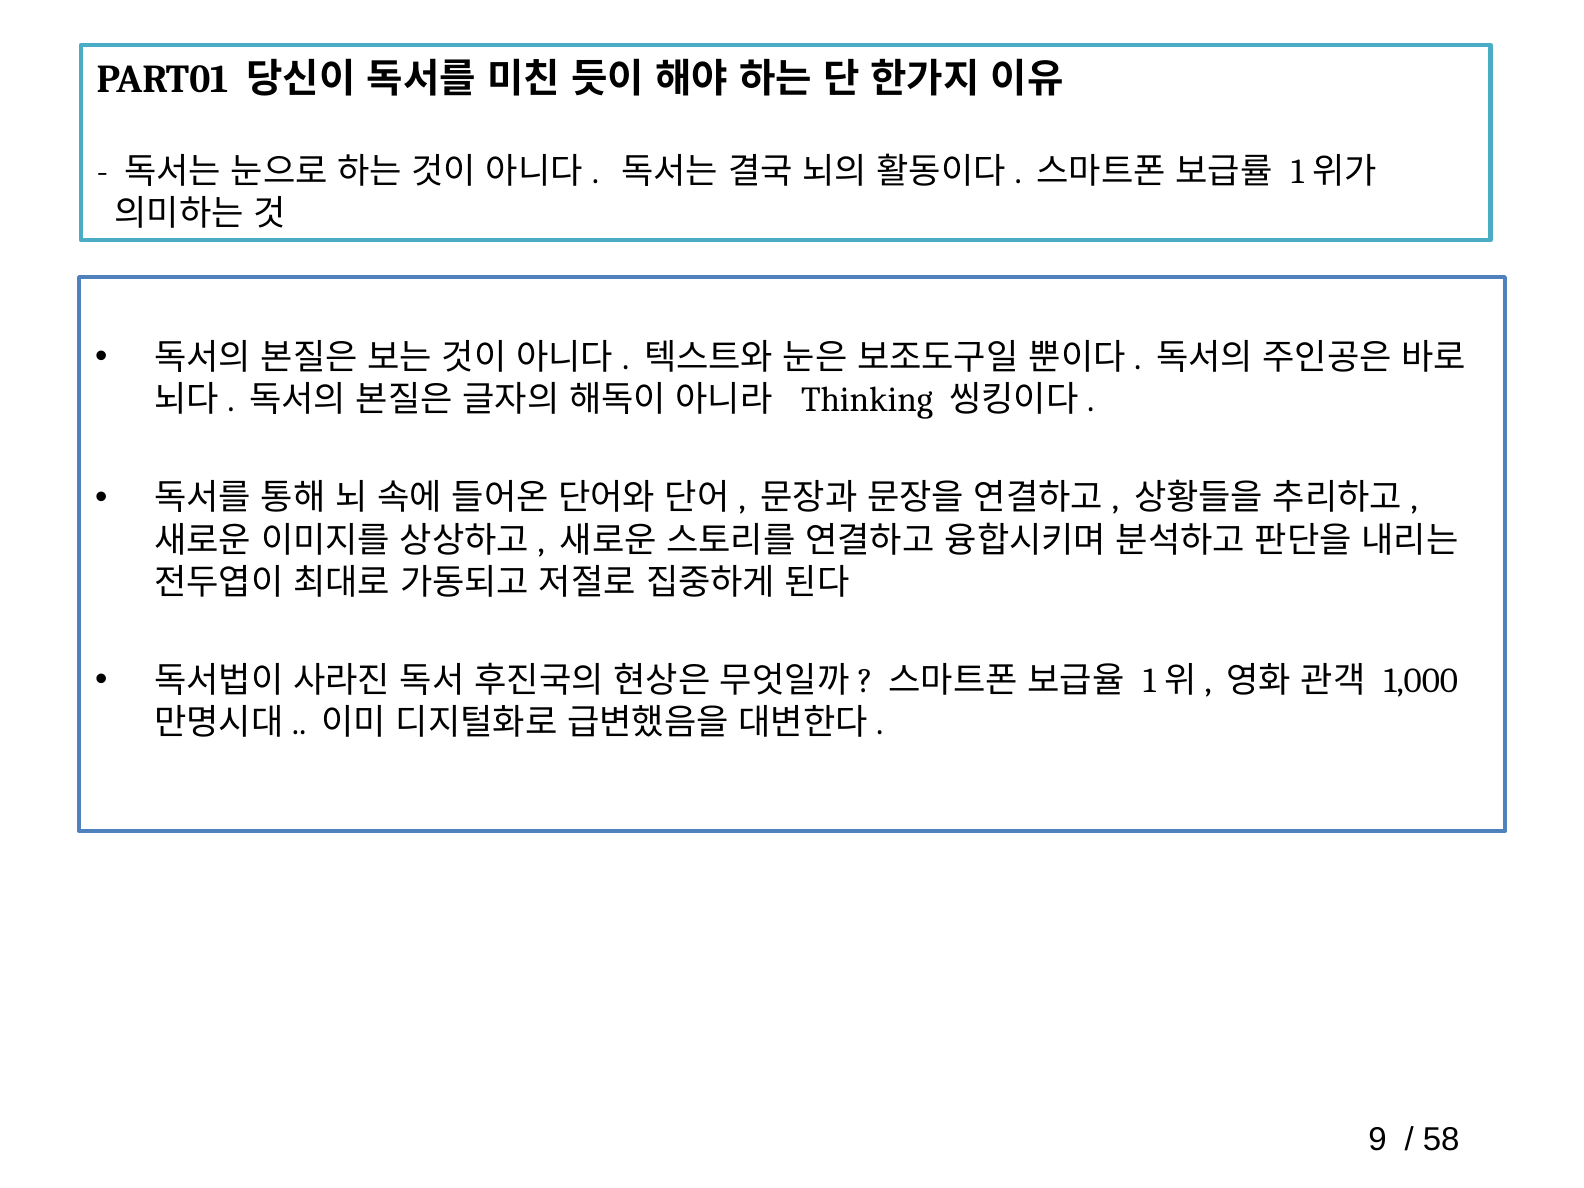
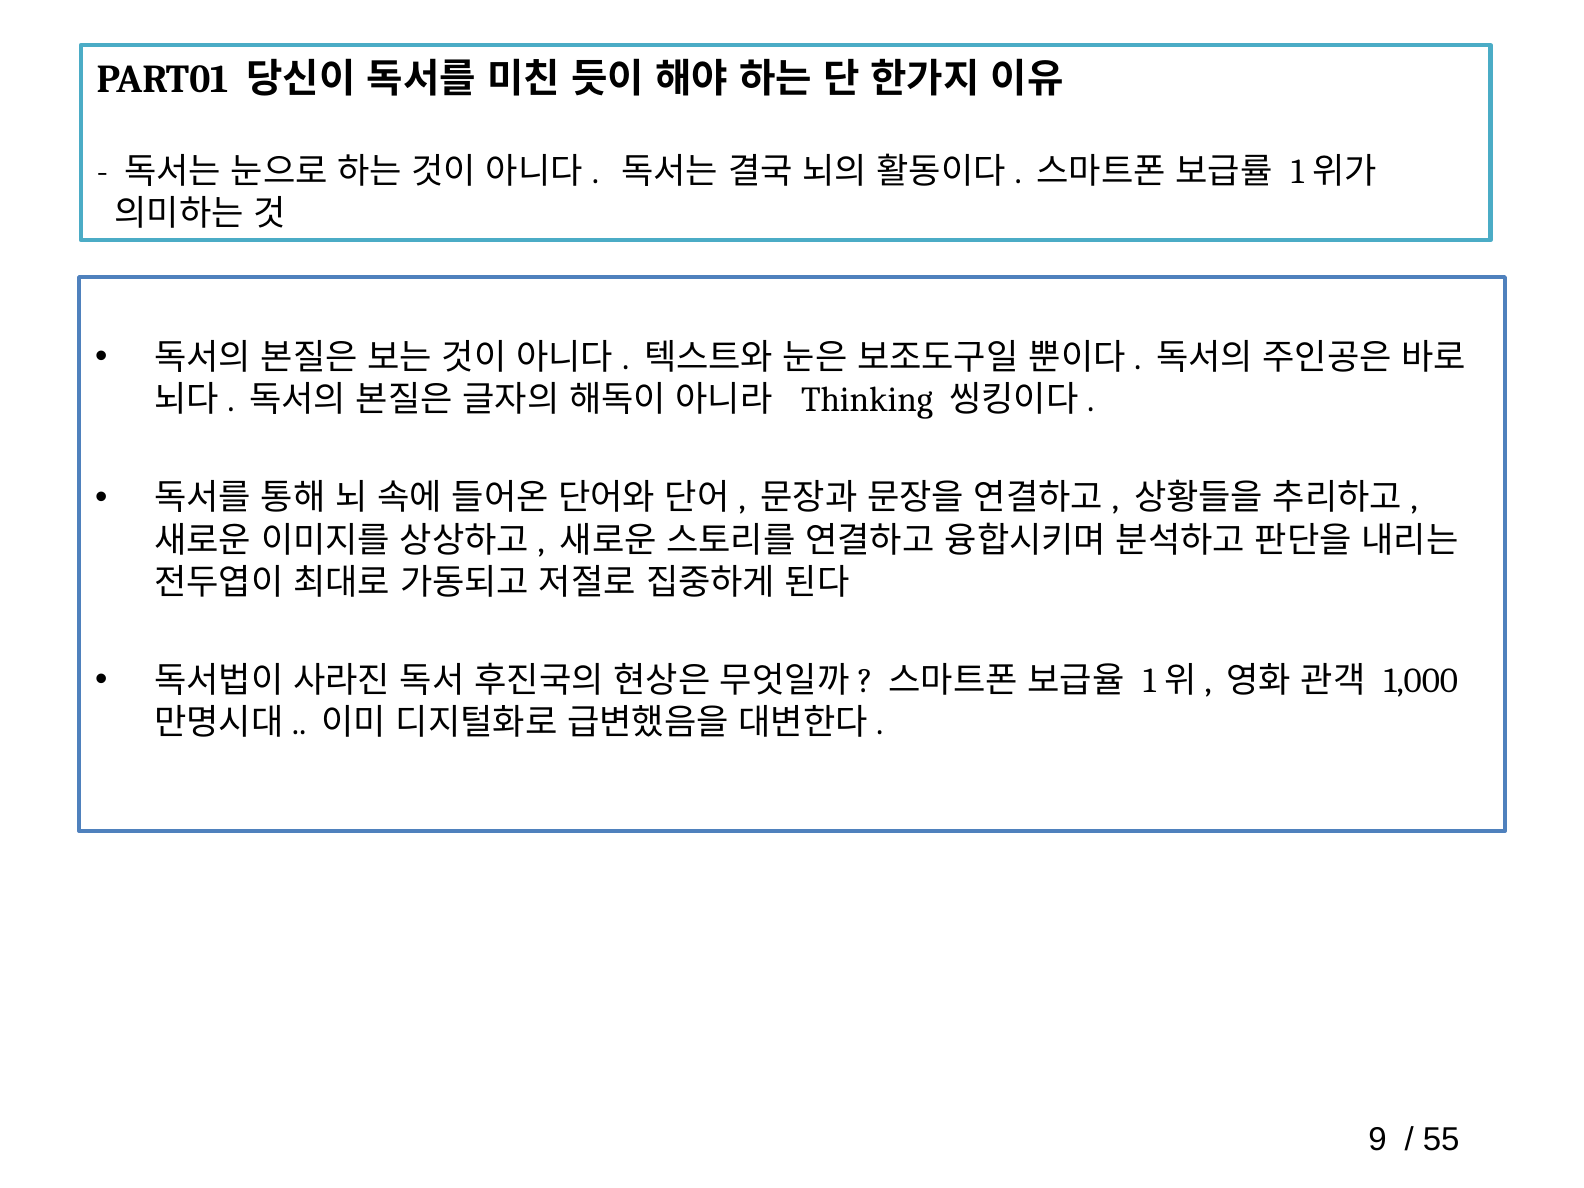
58: 58 -> 55 (1441, 1139)
